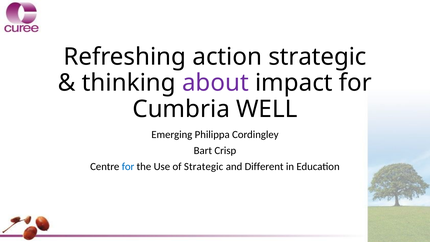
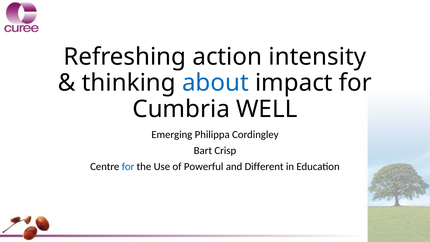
action strategic: strategic -> intensity (317, 57)
about colour: purple -> blue (215, 83)
of Strategic: Strategic -> Powerful (204, 167)
